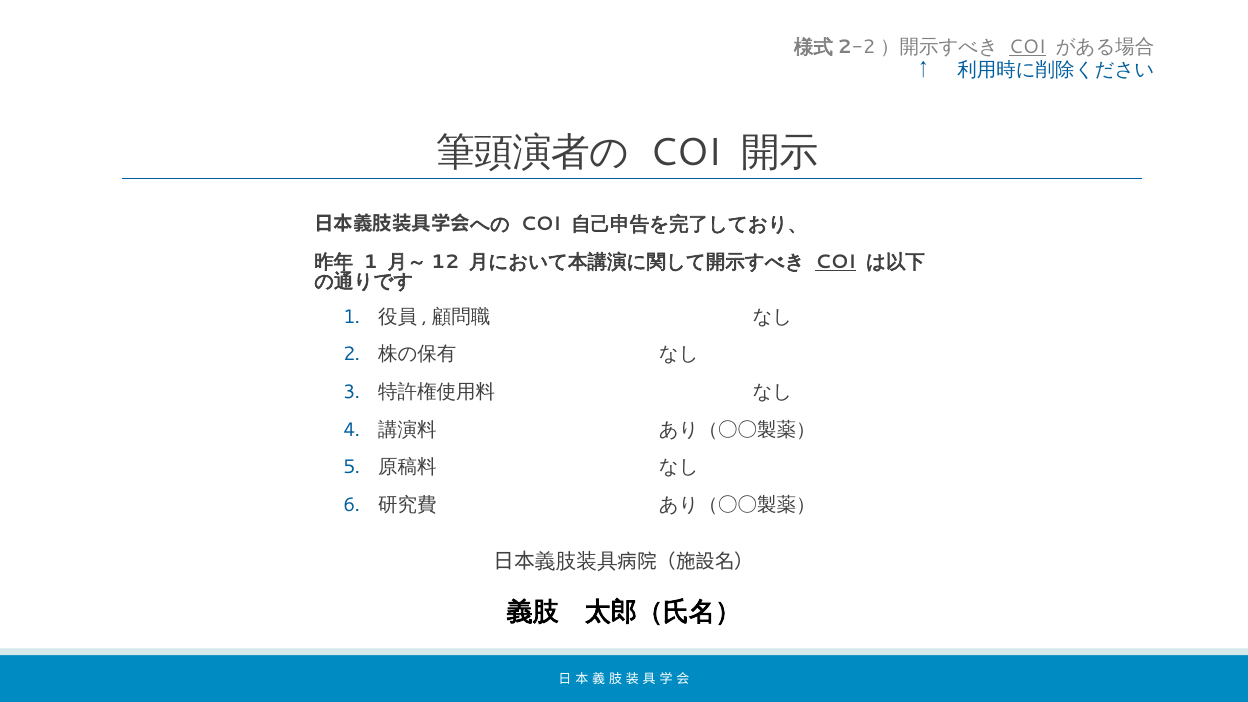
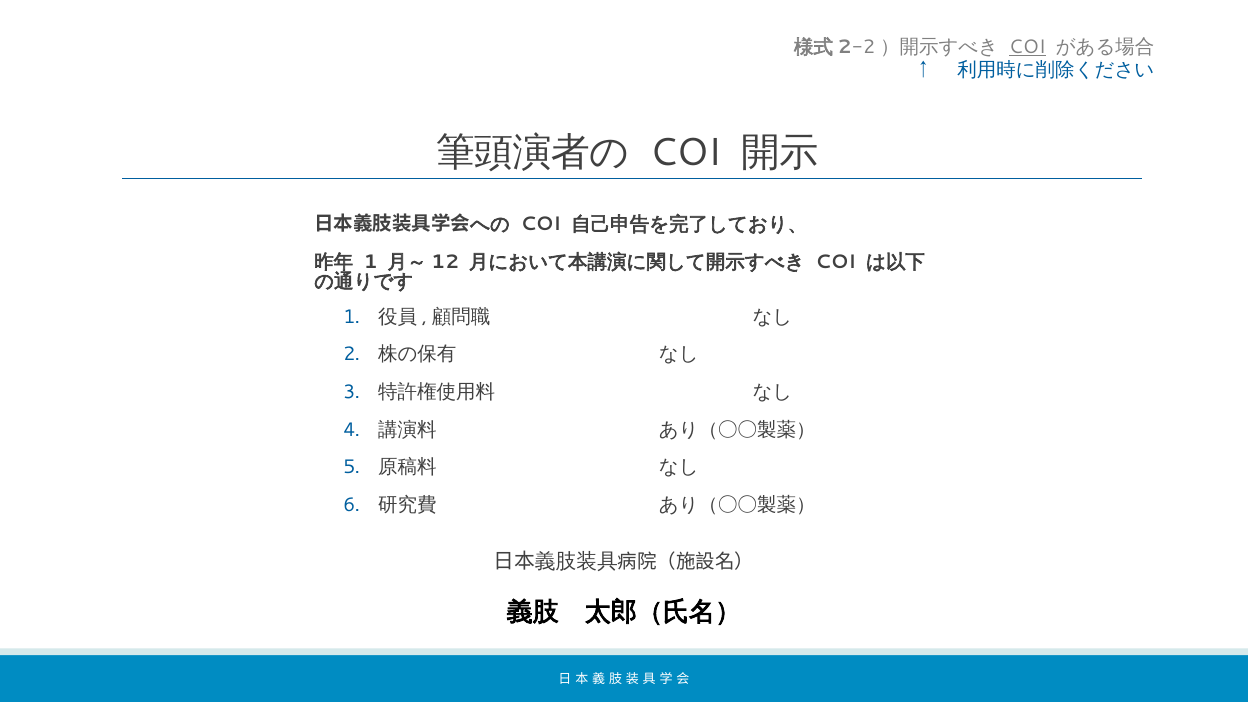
COI underline: present -> none (836, 262)
